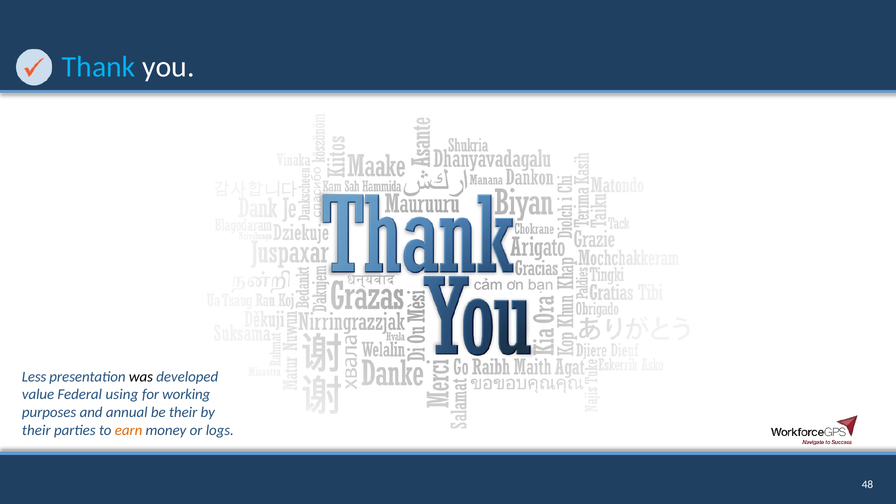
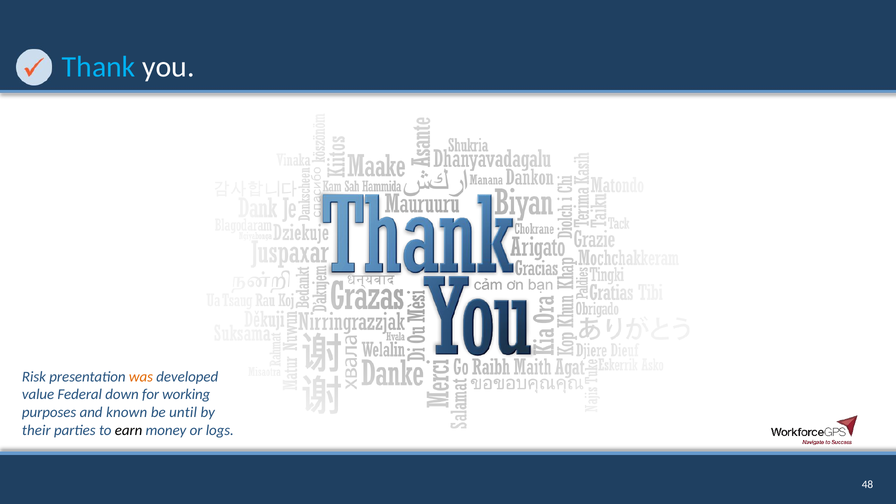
Less: Less -> Risk (34, 377)
was colour: black -> orange (141, 377)
using: using -> down (122, 394)
annual: annual -> known (127, 412)
be their: their -> until (183, 412)
earn colour: orange -> black (129, 430)
